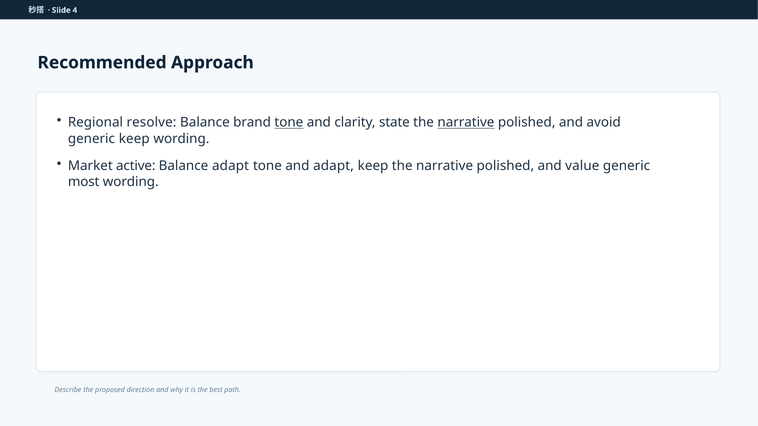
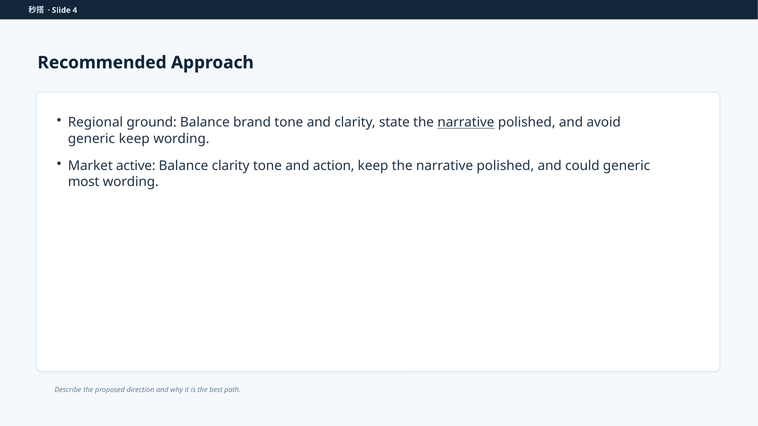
resolve: resolve -> ground (152, 123)
tone underline: present -> none (289, 123)
Balance adapt: adapt -> clarity (231, 166)
and adapt: adapt -> action (334, 166)
value: value -> could (582, 166)
